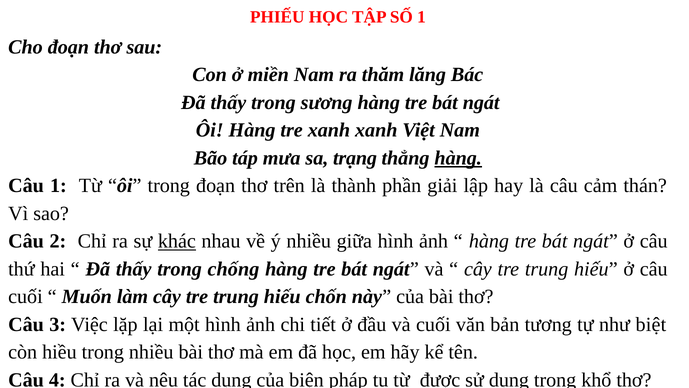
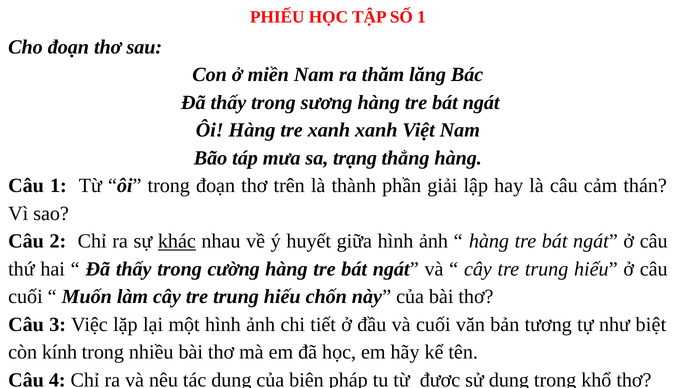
hàng underline: present -> none (458, 158)
ý nhiều: nhiều -> huyết (309, 241)
chống: chống -> cường (234, 269)
hiều: hiều -> kính (60, 352)
